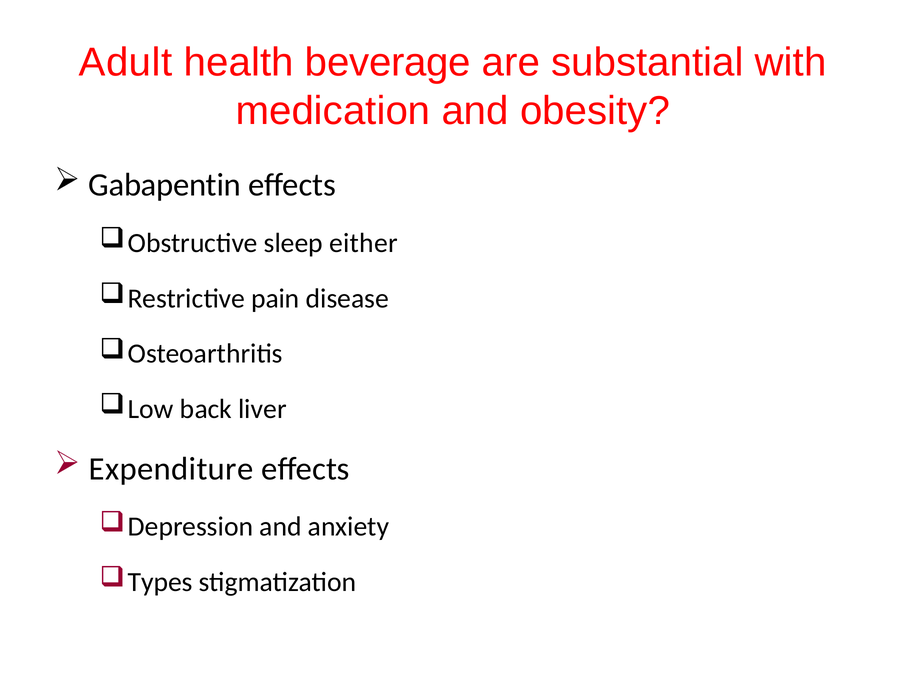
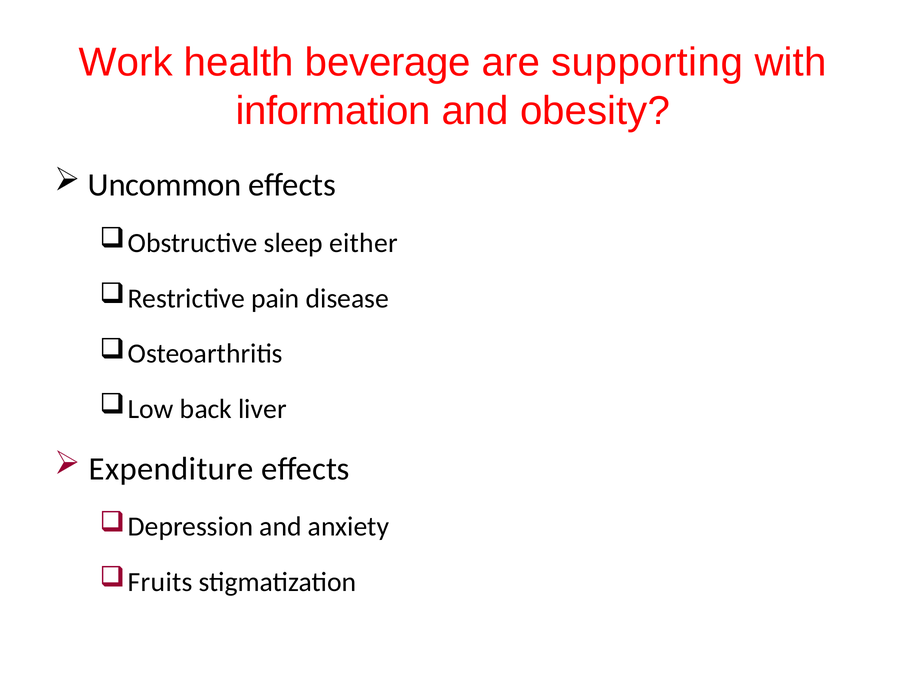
Adult: Adult -> Work (126, 62)
substantial: substantial -> supporting (647, 62)
medication: medication -> information (333, 111)
Gabapentin: Gabapentin -> Uncommon (165, 185)
Types: Types -> Fruits (160, 582)
